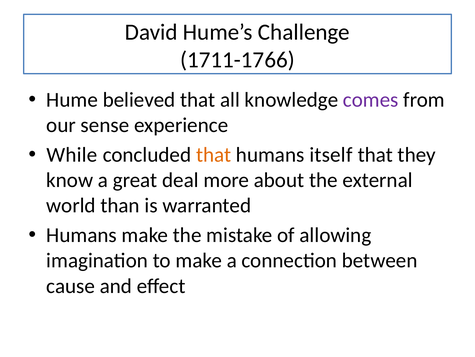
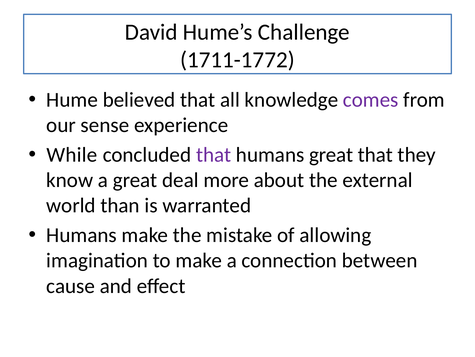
1711-1766: 1711-1766 -> 1711-1772 (237, 60)
that colour: orange -> purple (214, 155)
humans itself: itself -> great (331, 155)
